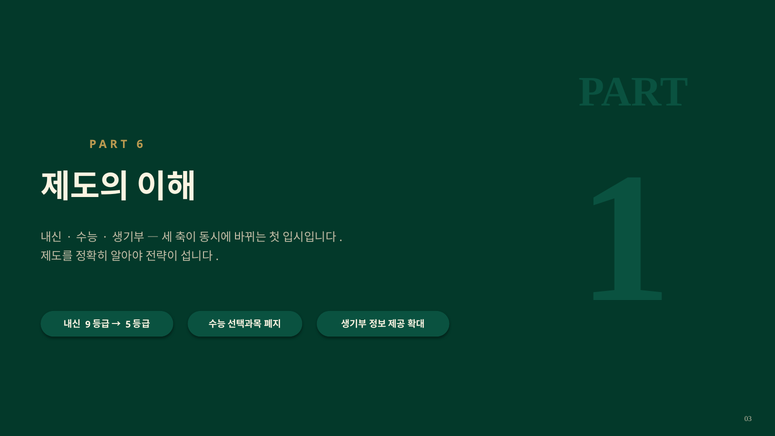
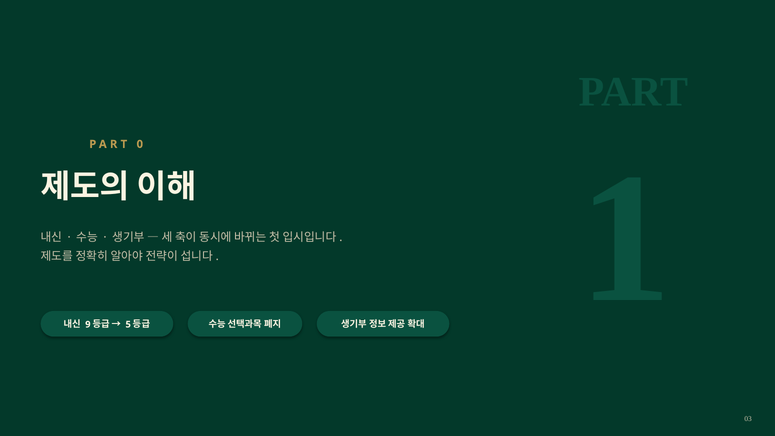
6: 6 -> 0 (140, 144)
